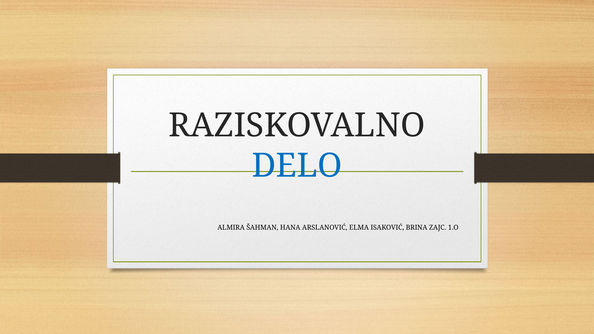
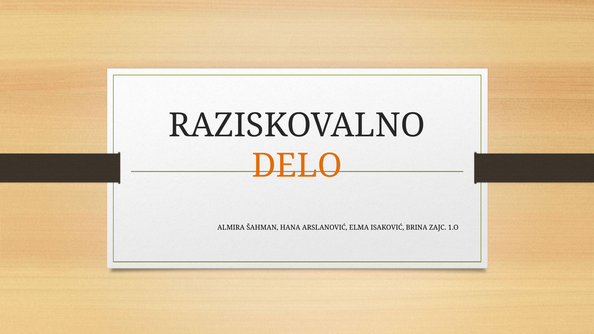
DELO colour: blue -> orange (297, 166)
